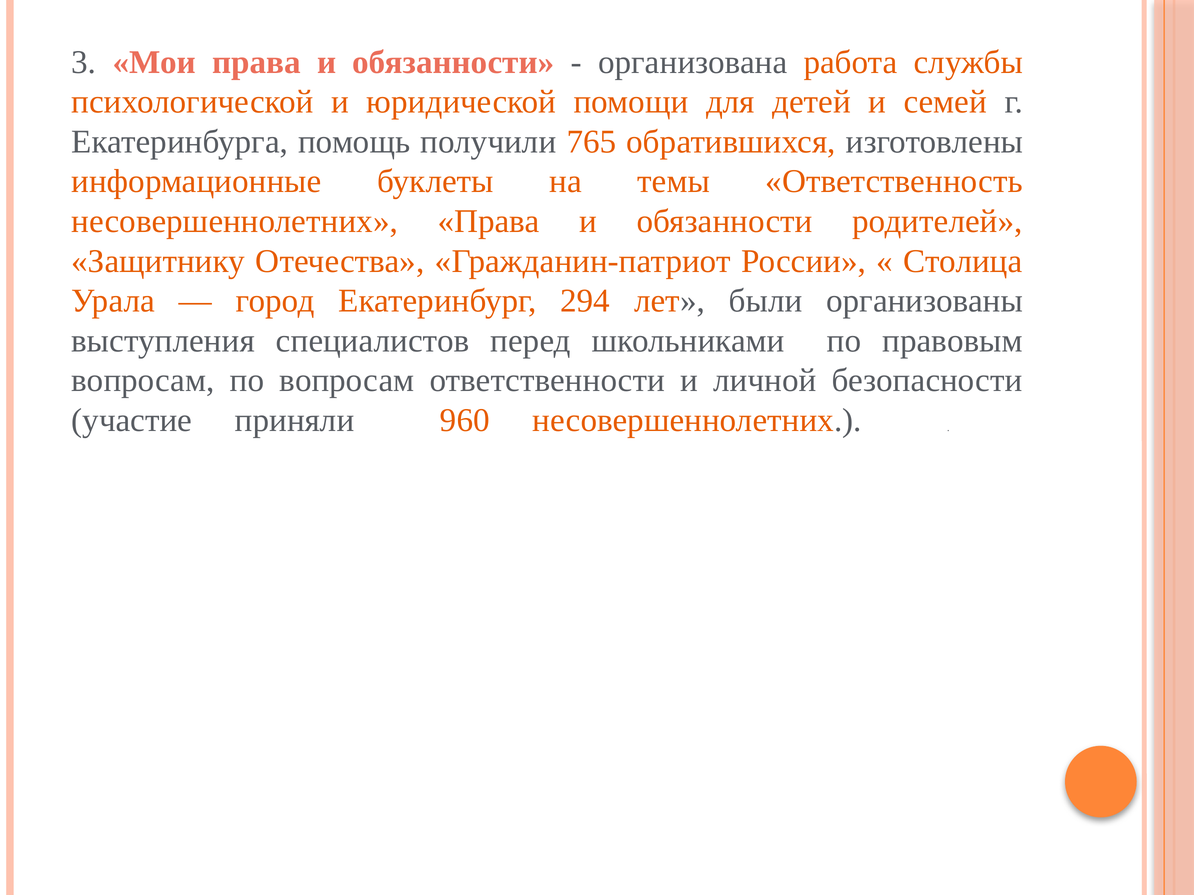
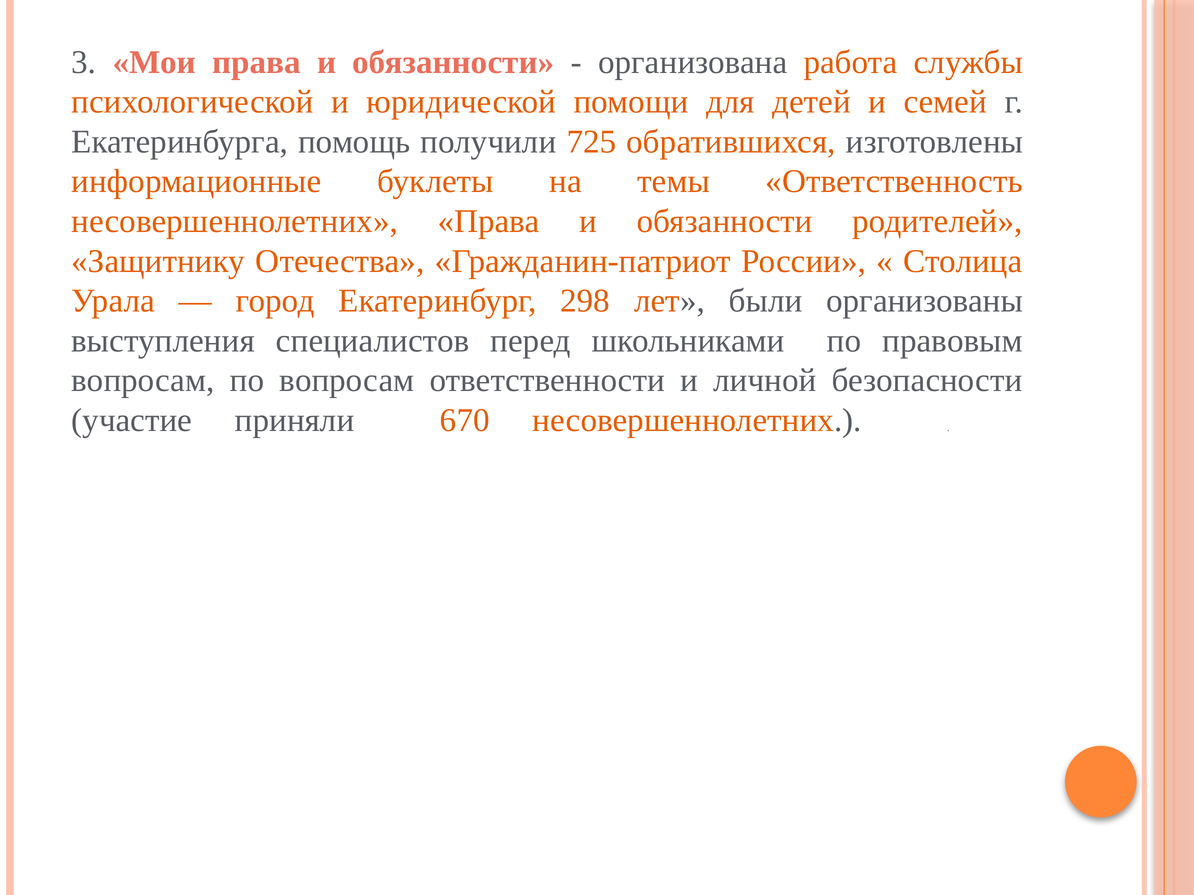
765: 765 -> 725 (592, 142)
294: 294 -> 298 (585, 301)
960: 960 -> 670 (465, 420)
